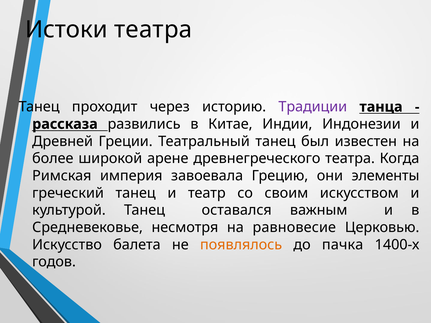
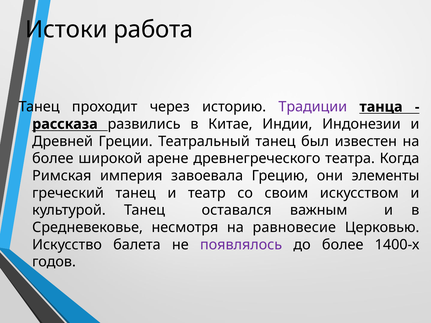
Истоки театра: театра -> работа (153, 30)
появлялось colour: orange -> purple (241, 245)
до пачка: пачка -> более (343, 245)
